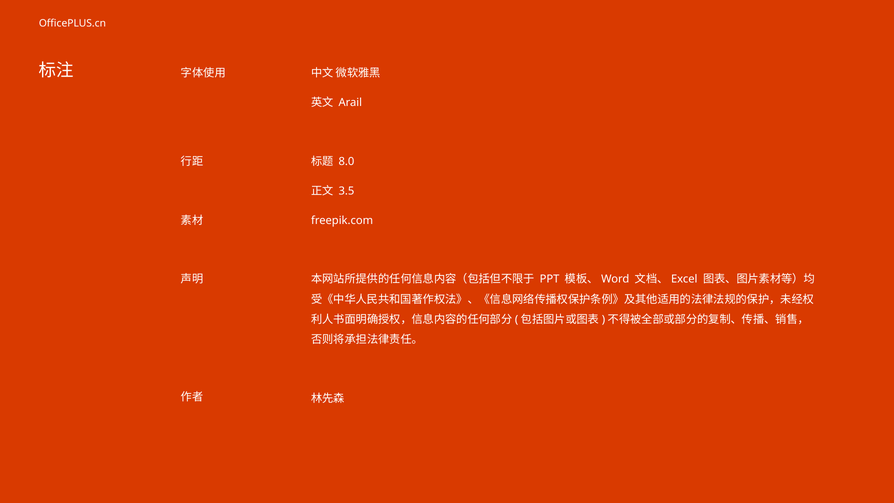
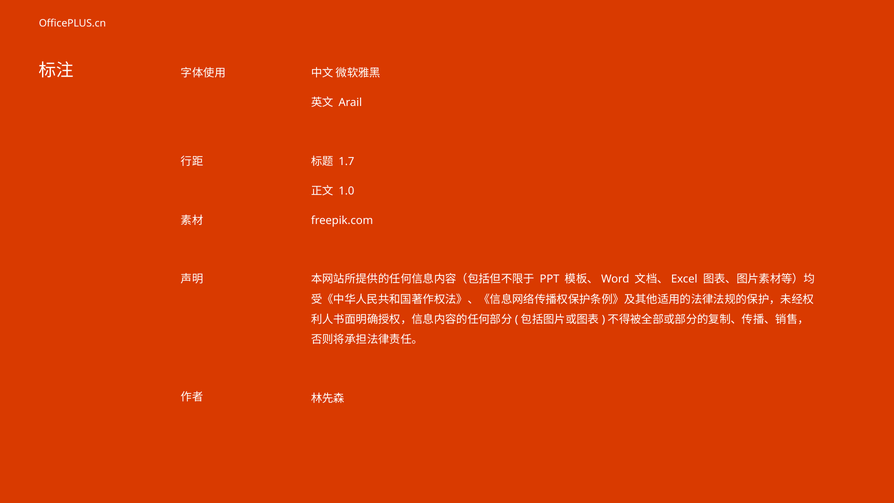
8.0: 8.0 -> 1.7 (346, 162)
3.5: 3.5 -> 1.0 (346, 191)
